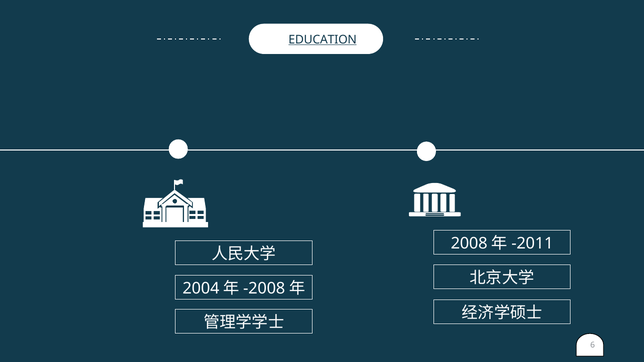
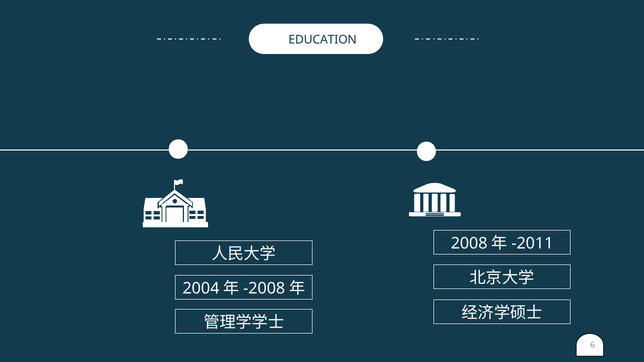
EDUCATION underline: present -> none (323, 40)
